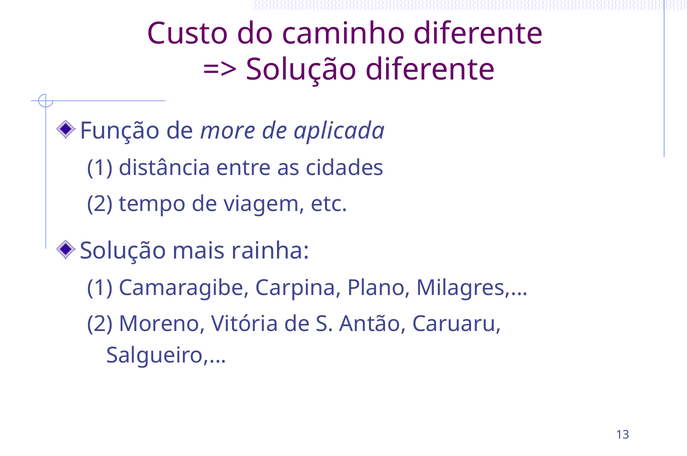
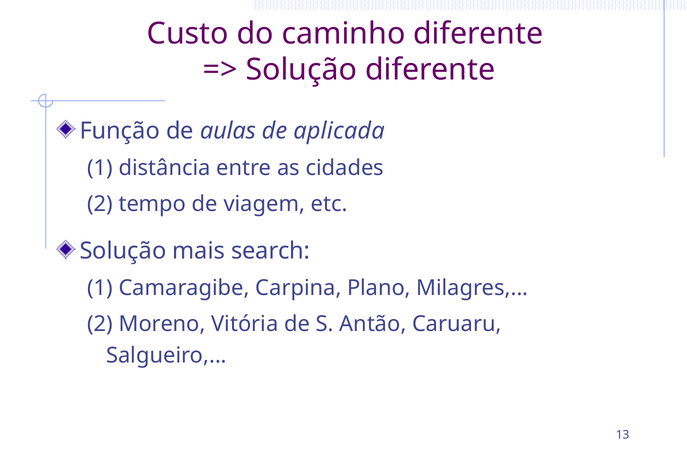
more: more -> aulas (228, 131)
rainha: rainha -> search (271, 251)
